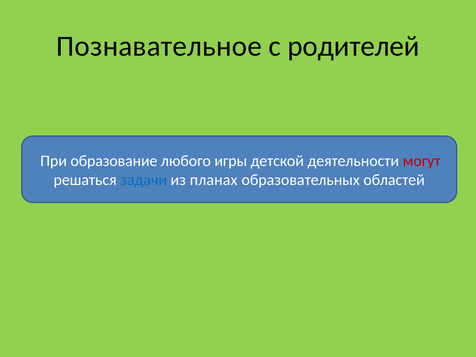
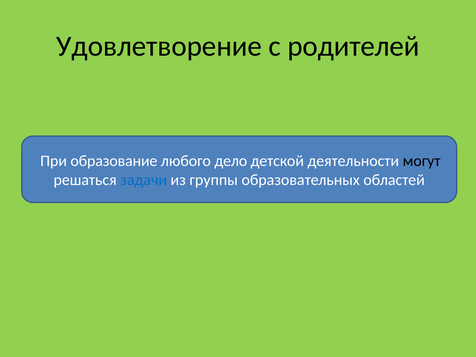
Познавательное: Познавательное -> Удовлетворение (159, 46)
игры: игры -> дело (231, 161)
могут colour: red -> black (422, 161)
планах: планах -> группы (214, 180)
